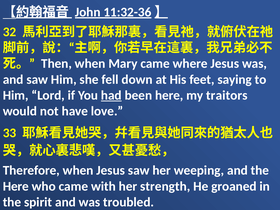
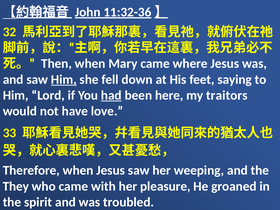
Him underline: none -> present (64, 79)
Here: Here -> They (16, 186)
strength: strength -> pleasure (165, 186)
